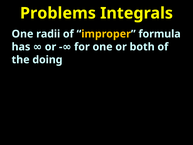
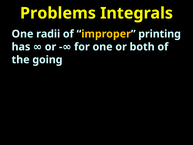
formula: formula -> printing (160, 34)
doing: doing -> going (47, 60)
